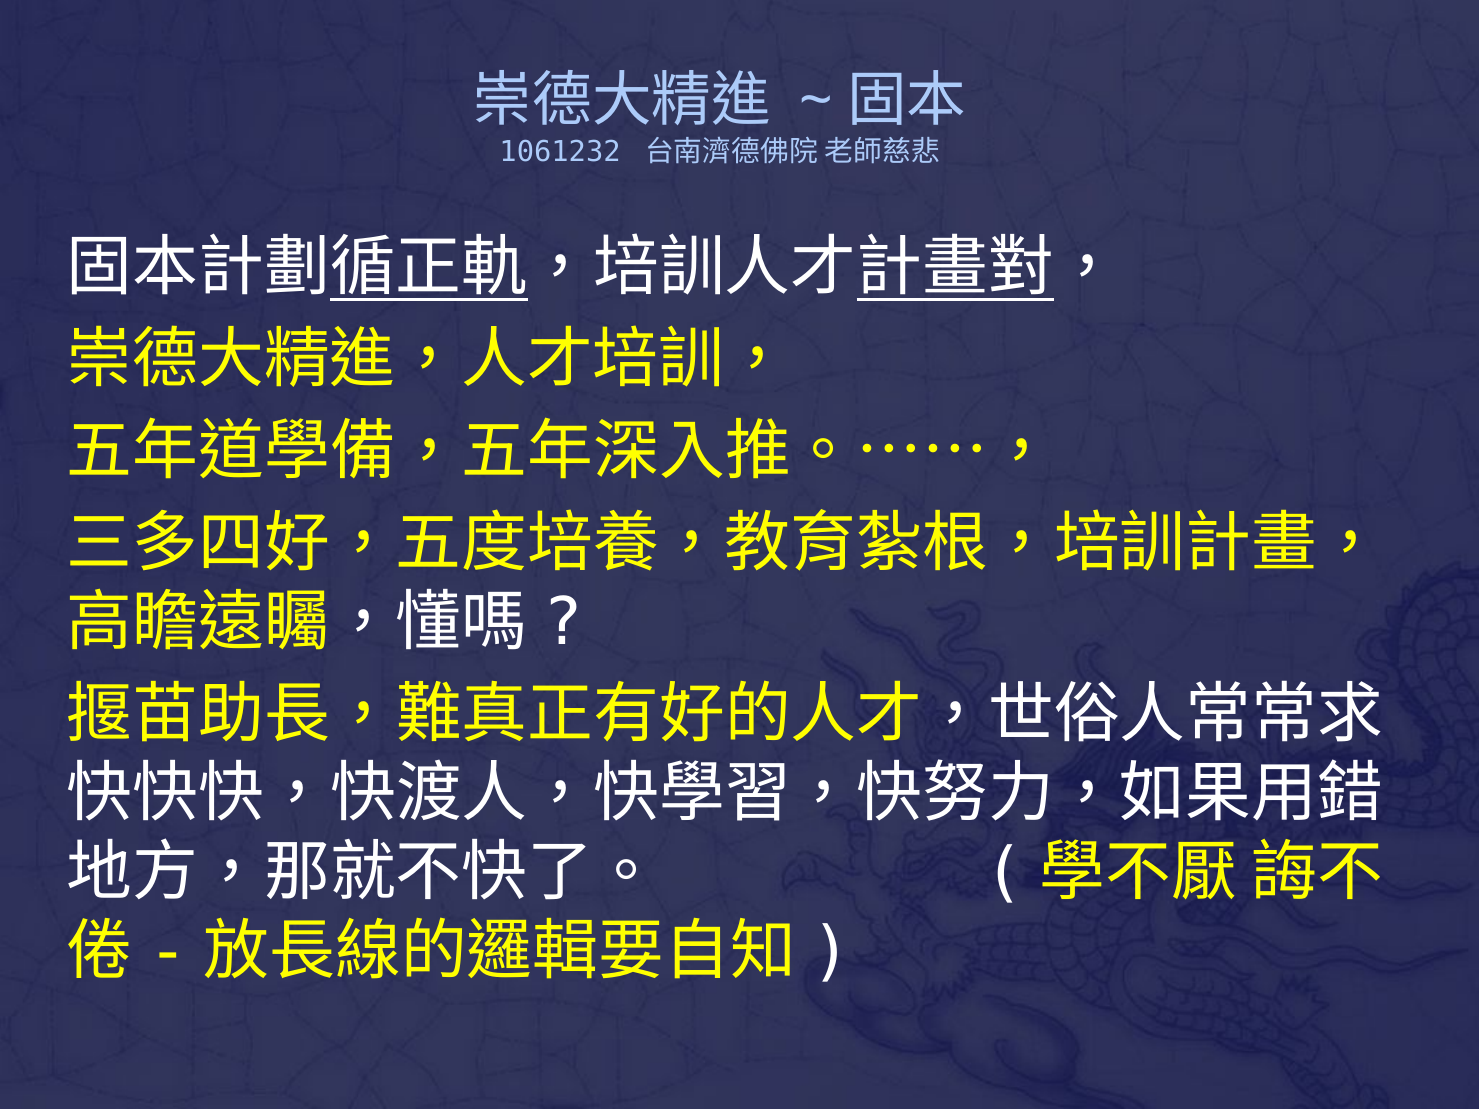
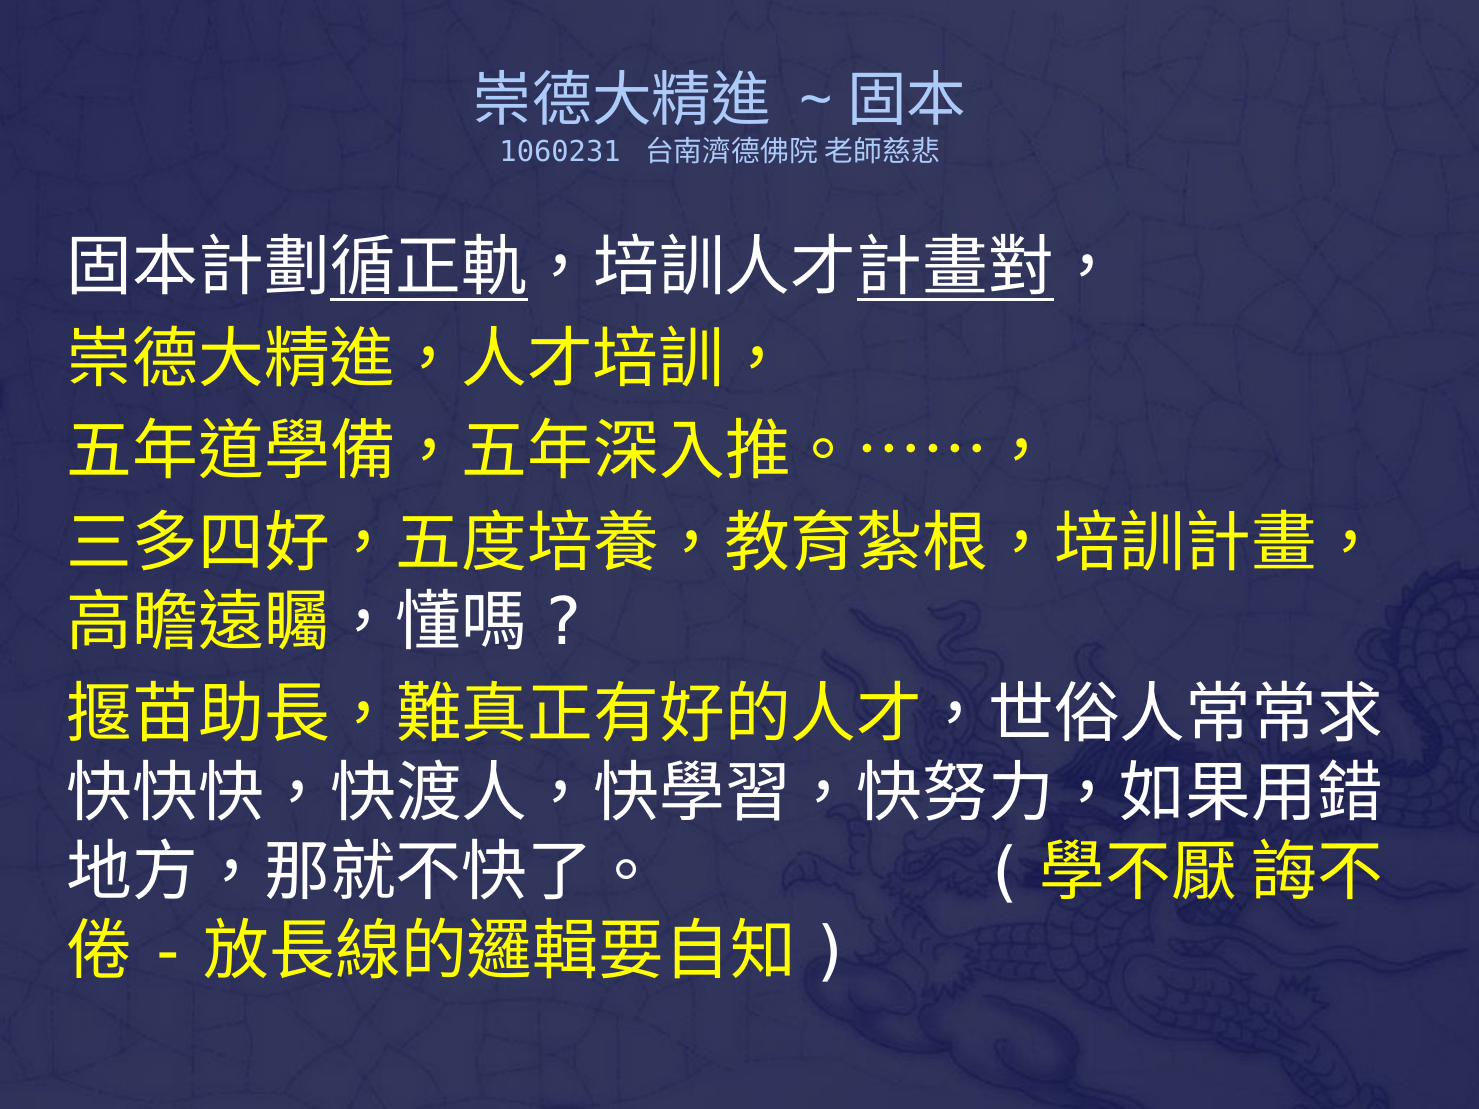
1061232: 1061232 -> 1060231 (560, 152)
